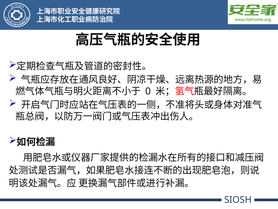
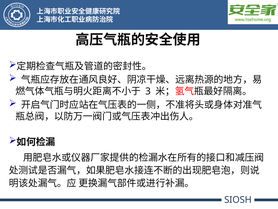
0: 0 -> 3 (148, 91)
